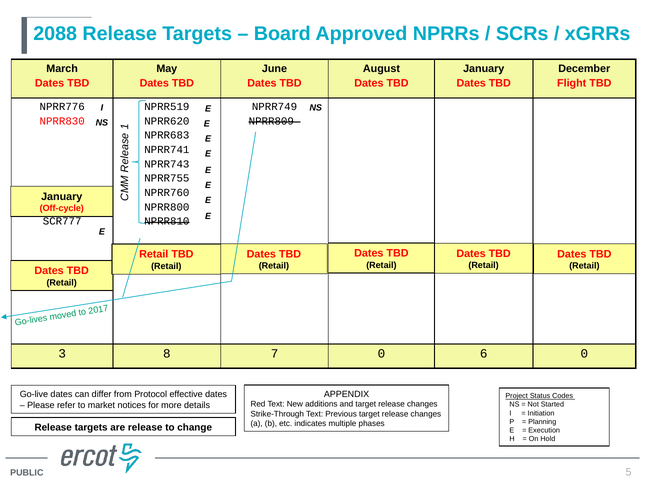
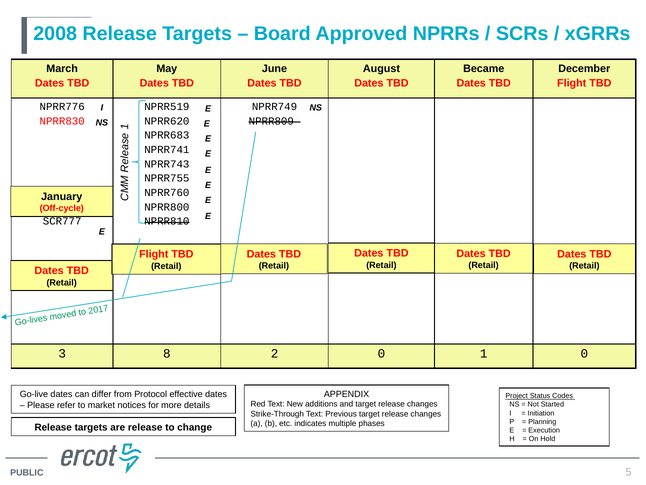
2088: 2088 -> 2008 (55, 34)
January: January -> Became (484, 69)
Retail: Retail -> Flight (154, 254)
7: 7 -> 2 (275, 353)
0 6: 6 -> 1 (484, 353)
